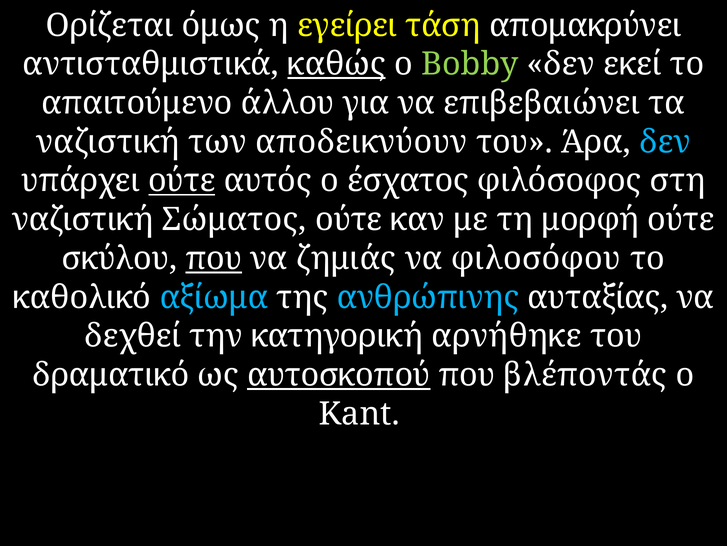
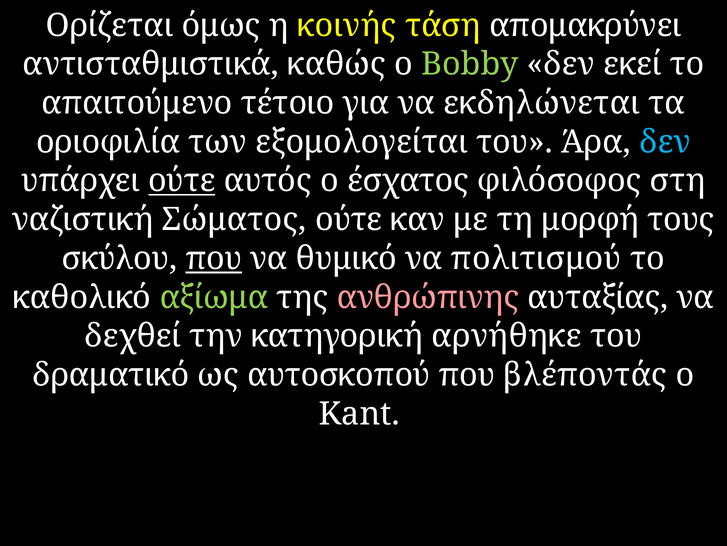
εγείρει: εγείρει -> κοινής (347, 25)
καθώς underline: present -> none (337, 64)
άλλου: άλλου -> τέτοιο (288, 103)
επιβεβαιώνει: επιβεβαιώνει -> εκδηλώνεται (542, 103)
ναζιστική: ναζιστική -> οριοφιλία (108, 142)
αποδεικνύουν: αποδεικνύουν -> εξομολογείται (362, 142)
μορφή ούτε: ούτε -> τους (681, 219)
ζημιάς: ζημιάς -> θυμικό (346, 258)
φιλοσόφου: φιλοσόφου -> πολιτισμού (536, 258)
αξίωμα colour: light blue -> light green (214, 297)
ανθρώπινης colour: light blue -> pink (428, 297)
αυτοσκοπού underline: present -> none (339, 375)
